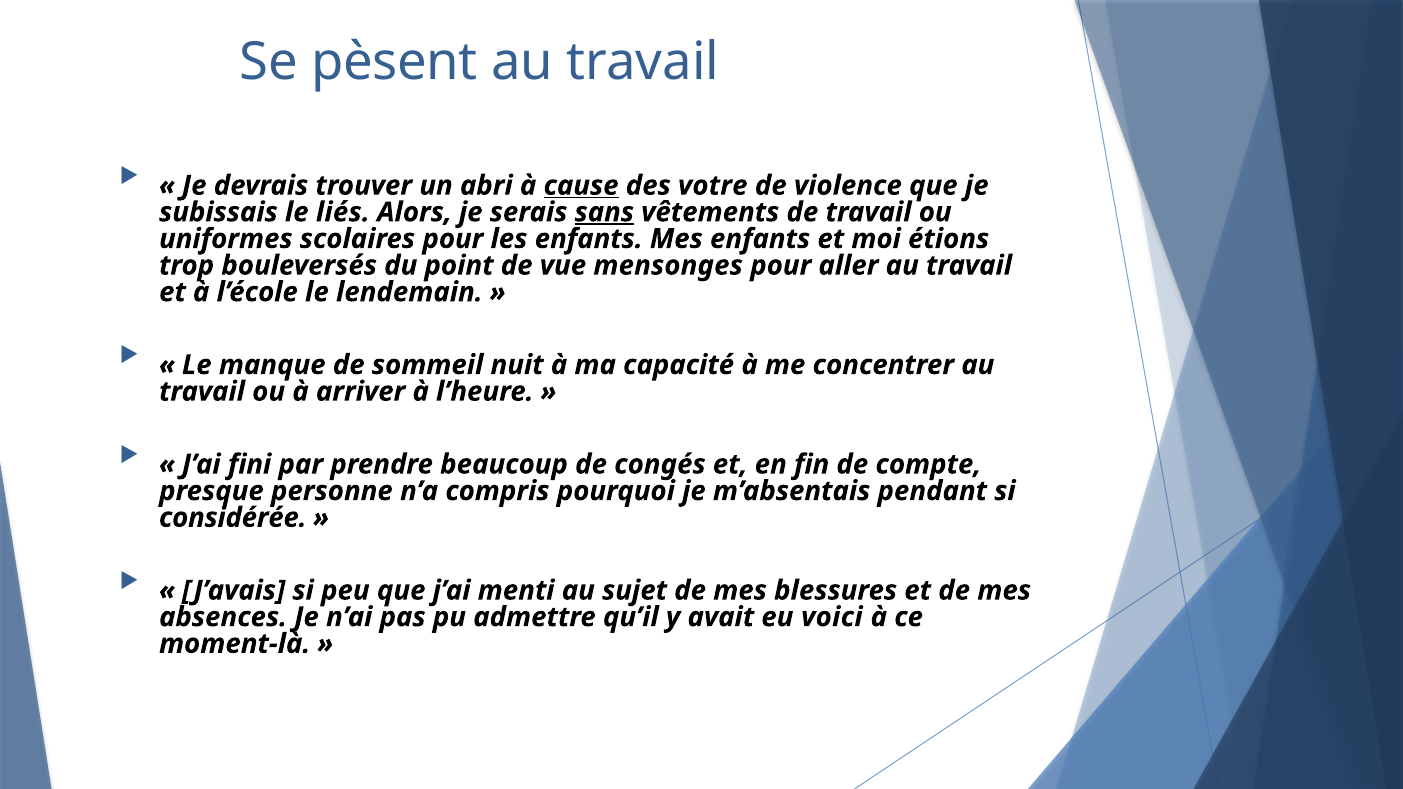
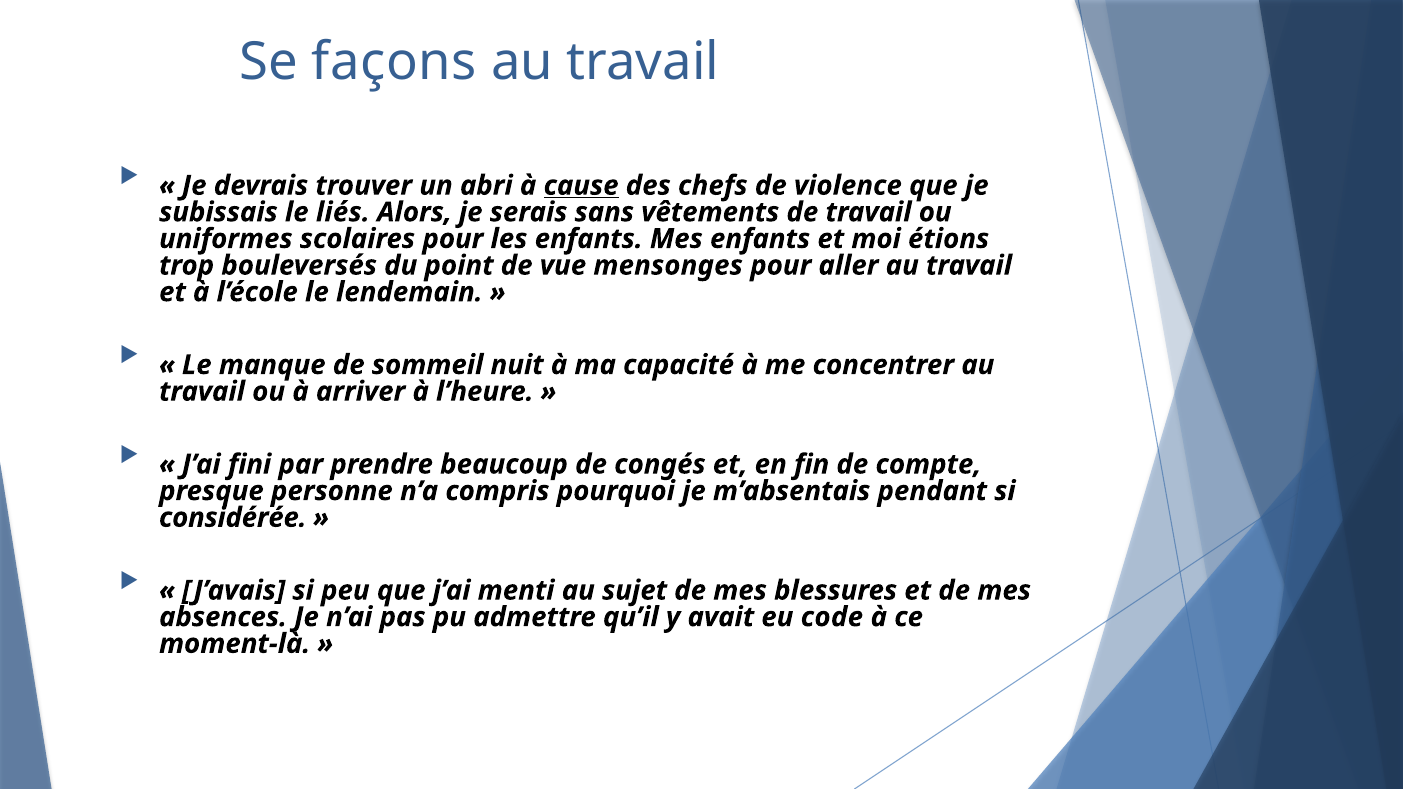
pèsent: pèsent -> façons (394, 62)
votre: votre -> chefs (713, 186)
sans underline: present -> none (604, 212)
voici: voici -> code (832, 617)
